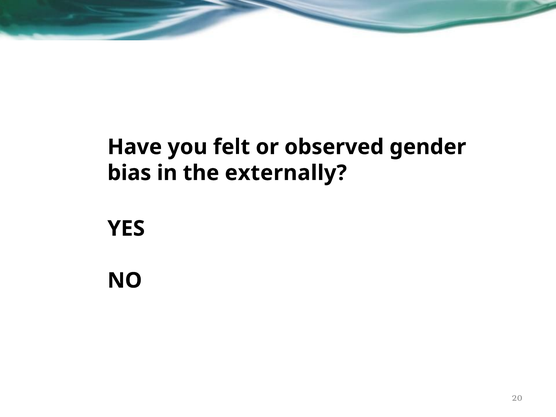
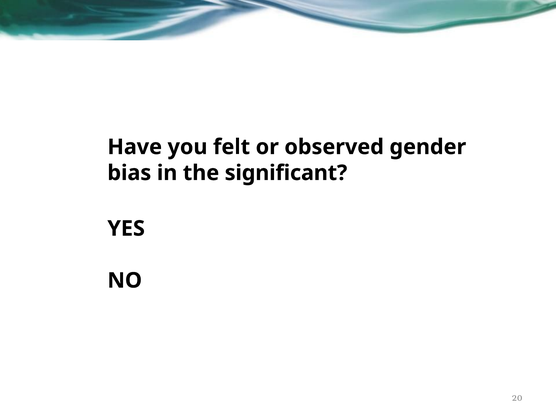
externally: externally -> significant (286, 173)
